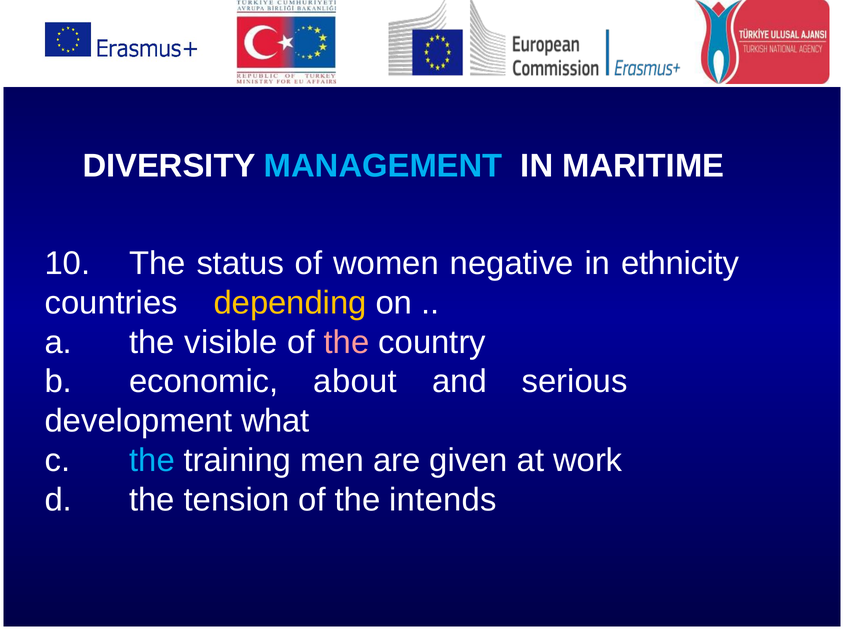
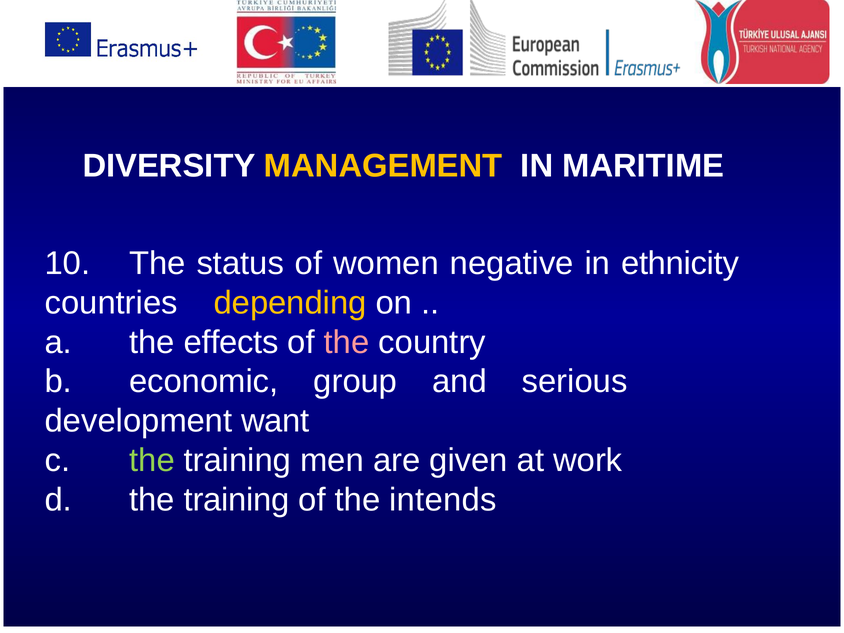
MANAGEMENT colour: light blue -> yellow (383, 166)
visible: visible -> effects (231, 342)
about: about -> group (355, 382)
what: what -> want (275, 421)
the colour: light blue -> light green (152, 460)
d the tension: tension -> training (237, 500)
